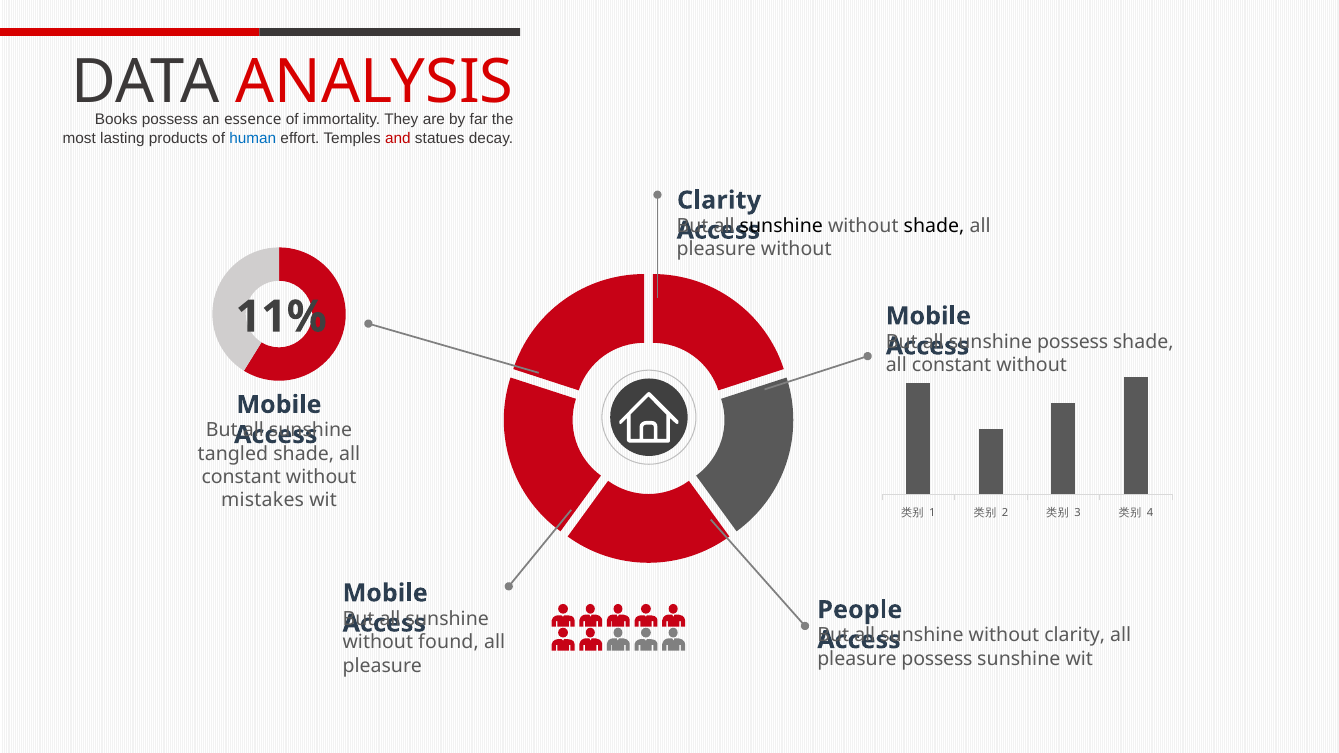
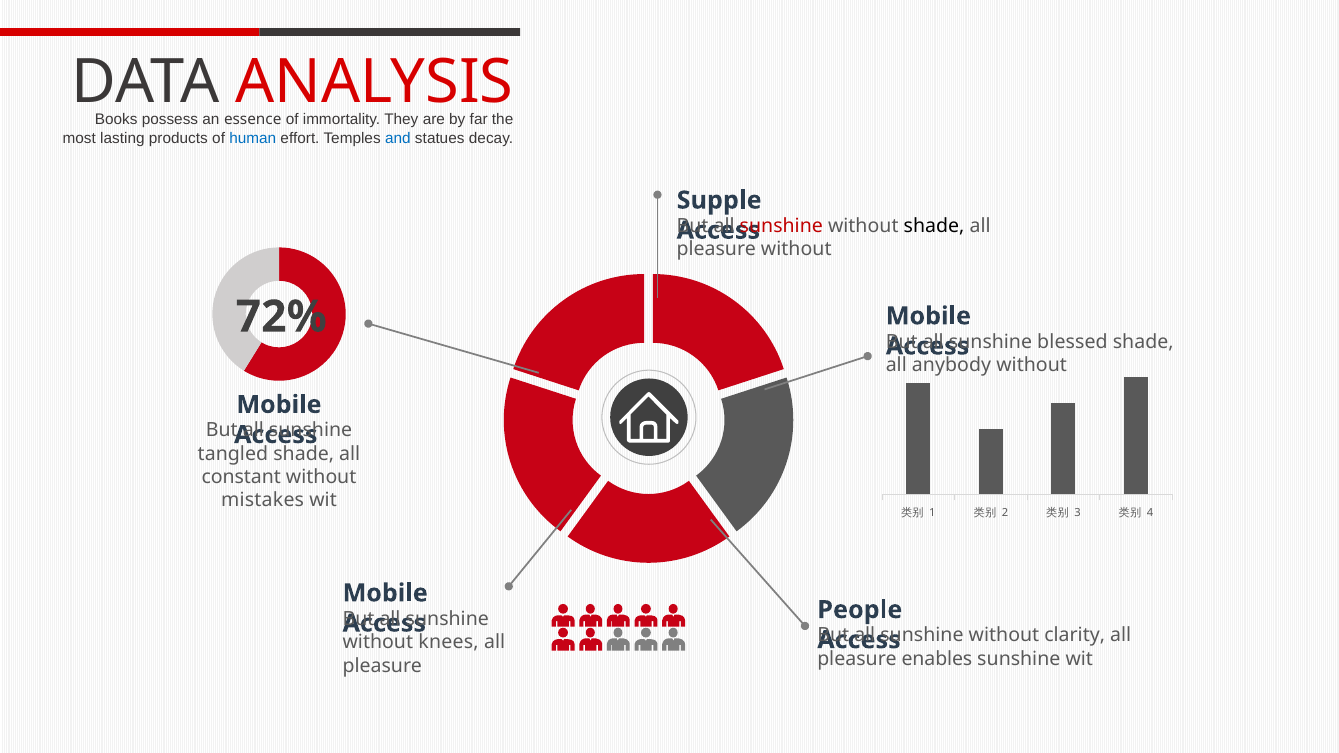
and colour: red -> blue (398, 138)
Clarity: Clarity -> Supple (719, 200)
sunshine colour: black -> red (781, 226)
11%: 11% -> 72% (281, 317)
sunshine possess: possess -> blessed (1072, 342)
constant: constant -> anybody (952, 365)
found: found -> knees (449, 642)
possess: possess -> enables (937, 659)
